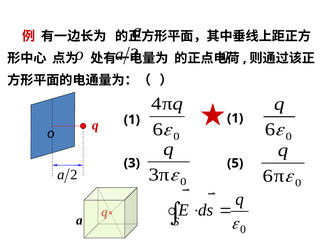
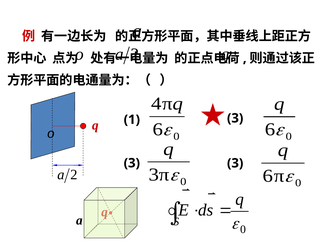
1 1: 1 -> 3 (235, 118)
5: 5 -> 3 (235, 163)
